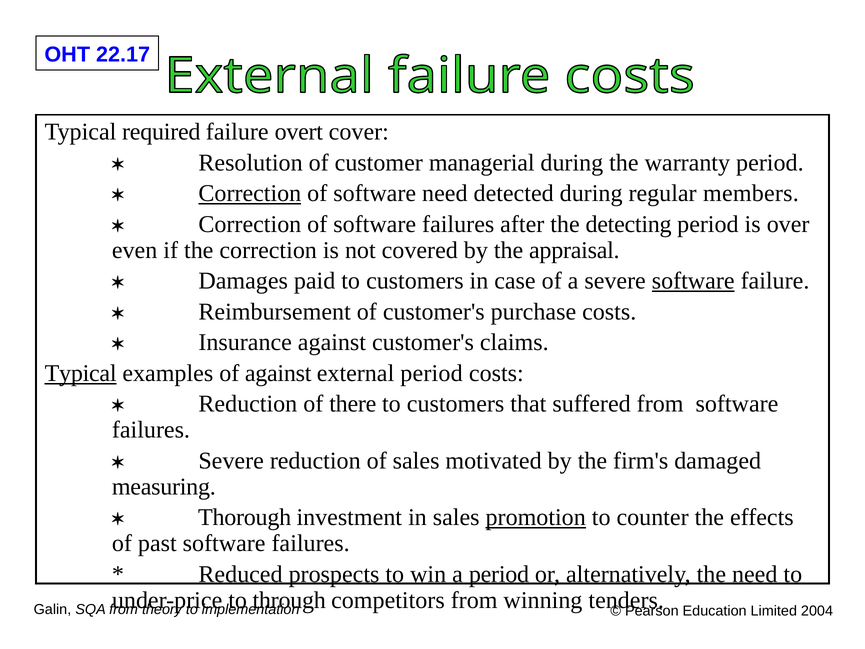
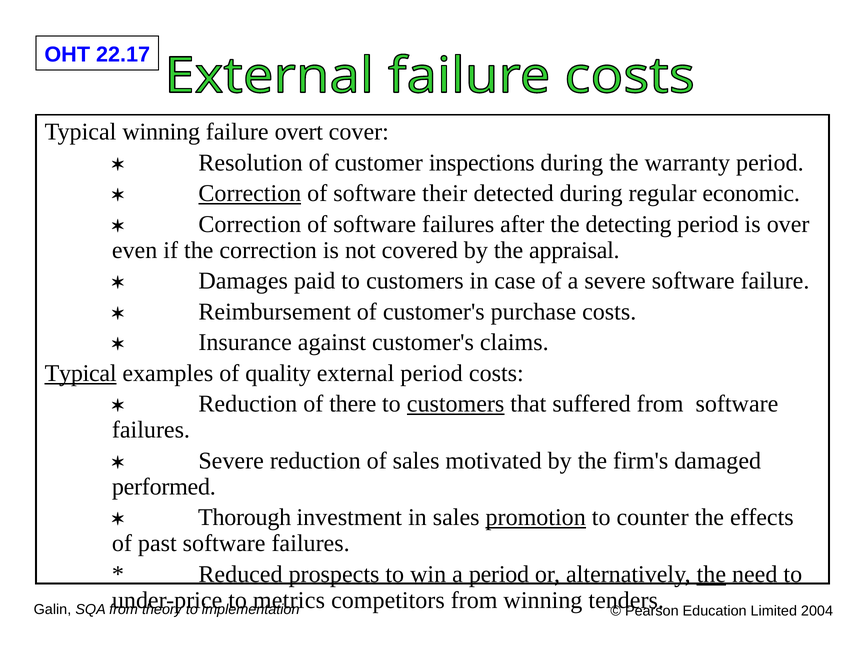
Typical required: required -> winning (161, 132)
managerial: managerial -> inspections (482, 163)
software need: need -> their (445, 193)
members: members -> economic (751, 193)
software underline: present -> none (693, 281)
of against: against -> quality (278, 373)
customers underline: none -> present (456, 404)
measuring: measuring -> performed (164, 487)
the underline: none -> present (711, 574)
through: through -> metrics (289, 600)
